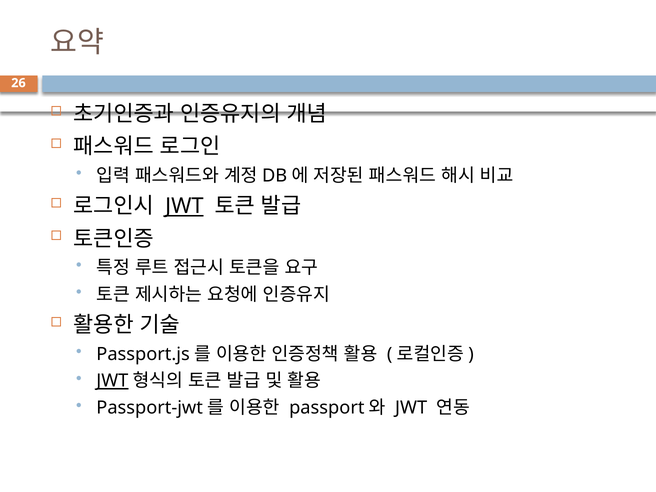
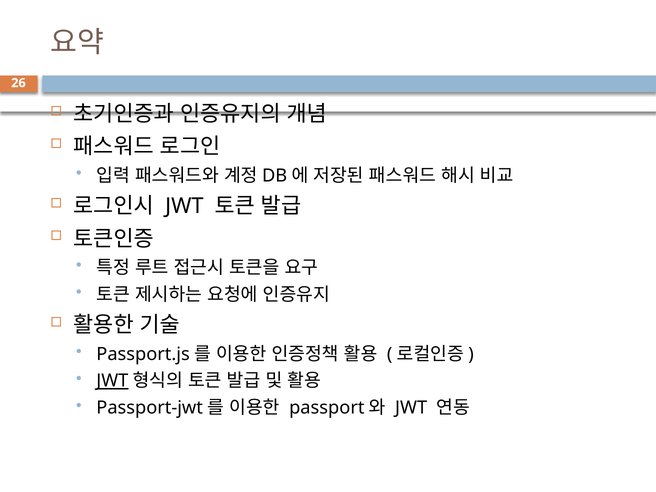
JWT underline: present -> none (184, 206)
